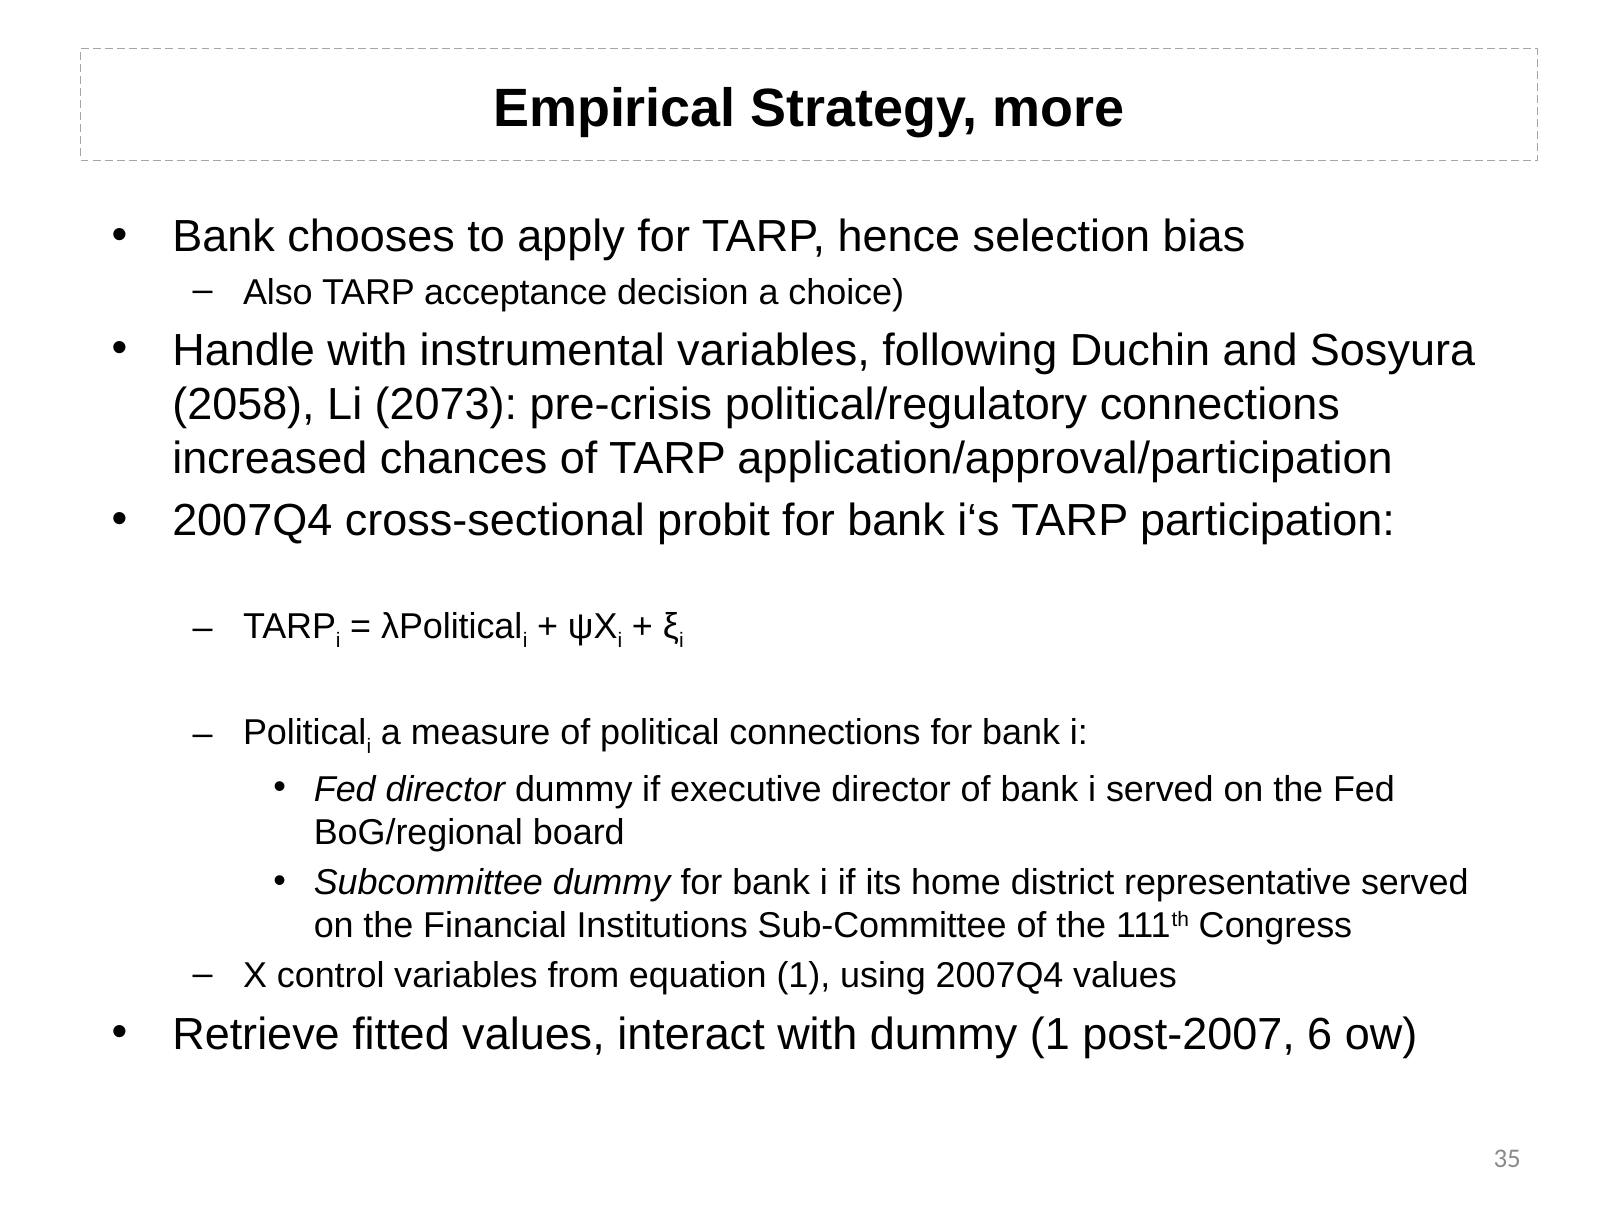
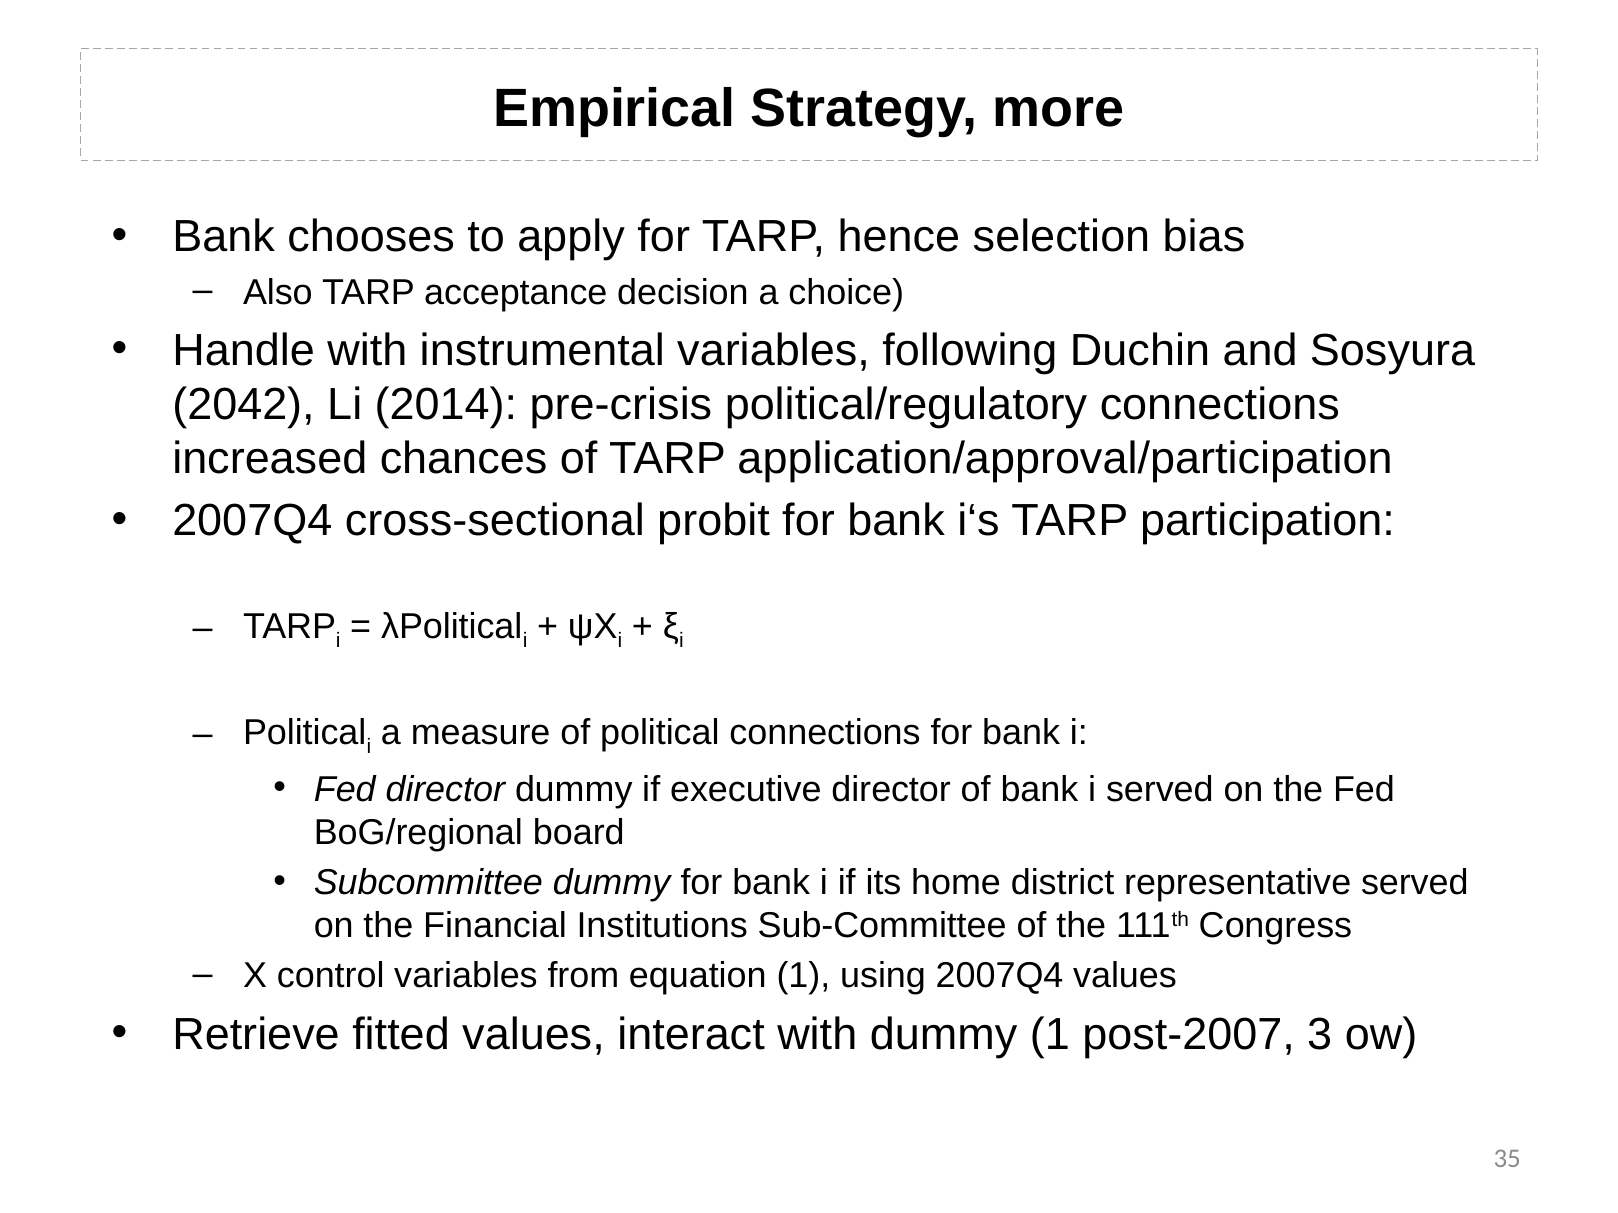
2058: 2058 -> 2042 (244, 404)
2073: 2073 -> 2014 (446, 404)
6: 6 -> 3 (1320, 1035)
